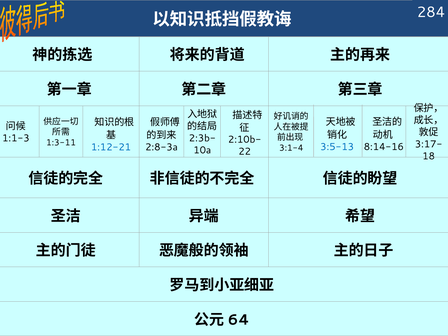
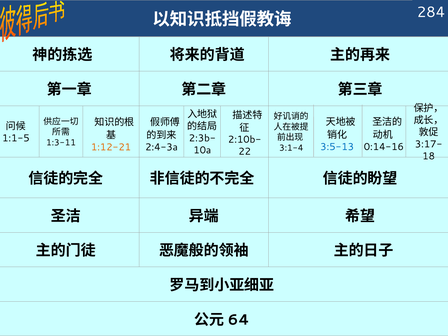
1:1-3: 1:1-3 -> 1:1-5 (16, 138)
8:14-16: 8:14-16 -> 0:14-16 (384, 147)
1:12-21 colour: blue -> orange (111, 147)
2:8-3a: 2:8-3a -> 2:4-3a (162, 147)
